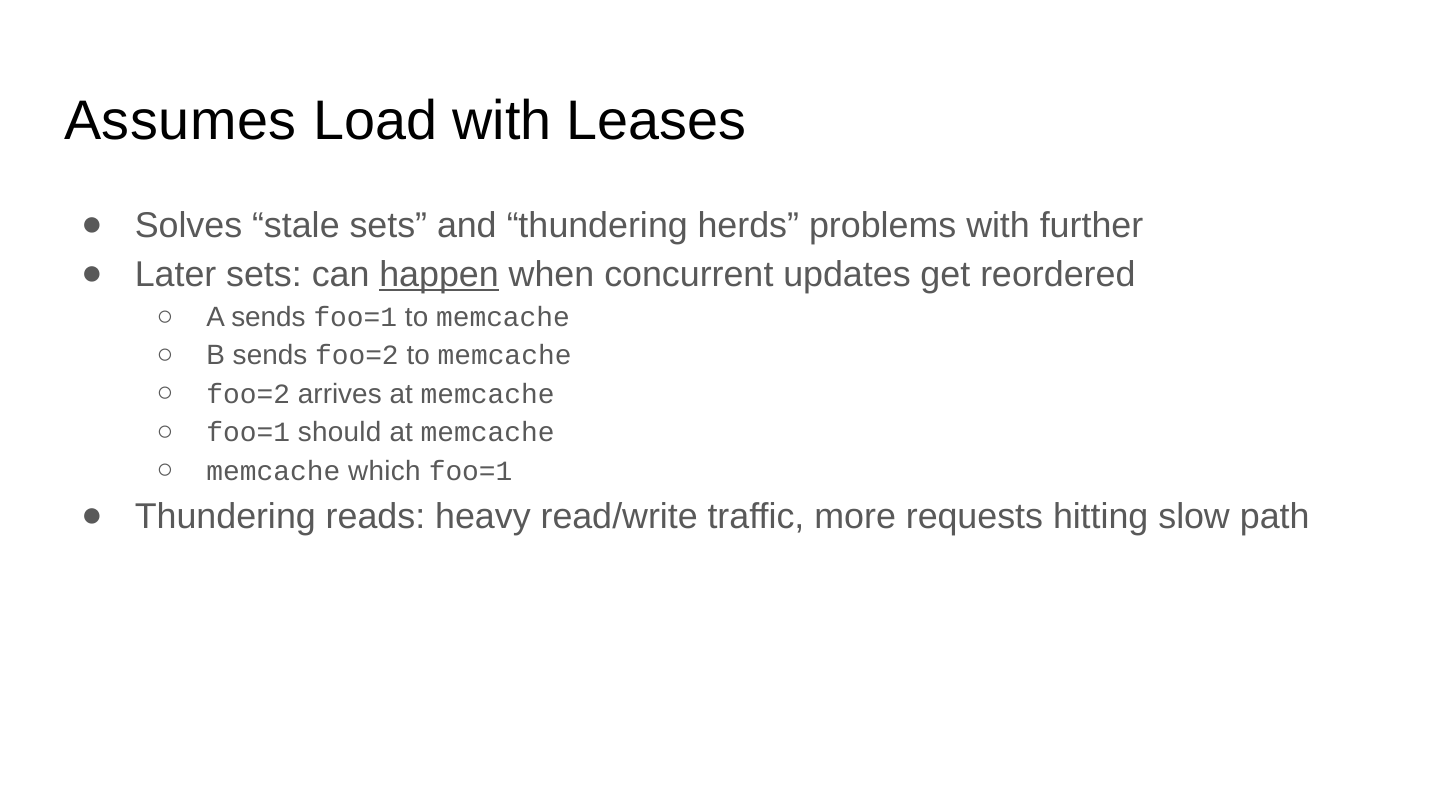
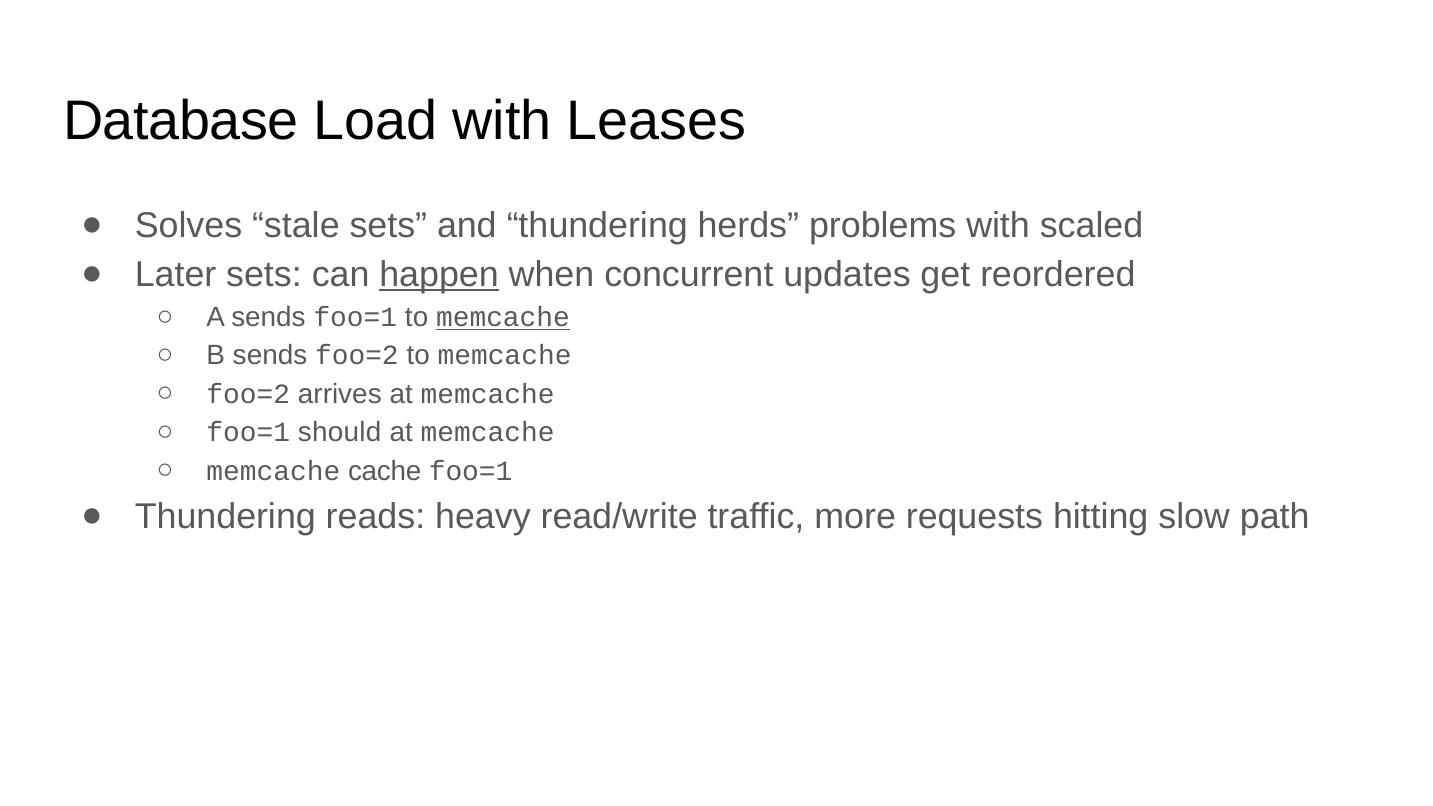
Assumes: Assumes -> Database (181, 121)
further: further -> scaled (1092, 225)
memcache underline: none -> present (503, 317)
which: which -> cache (385, 471)
